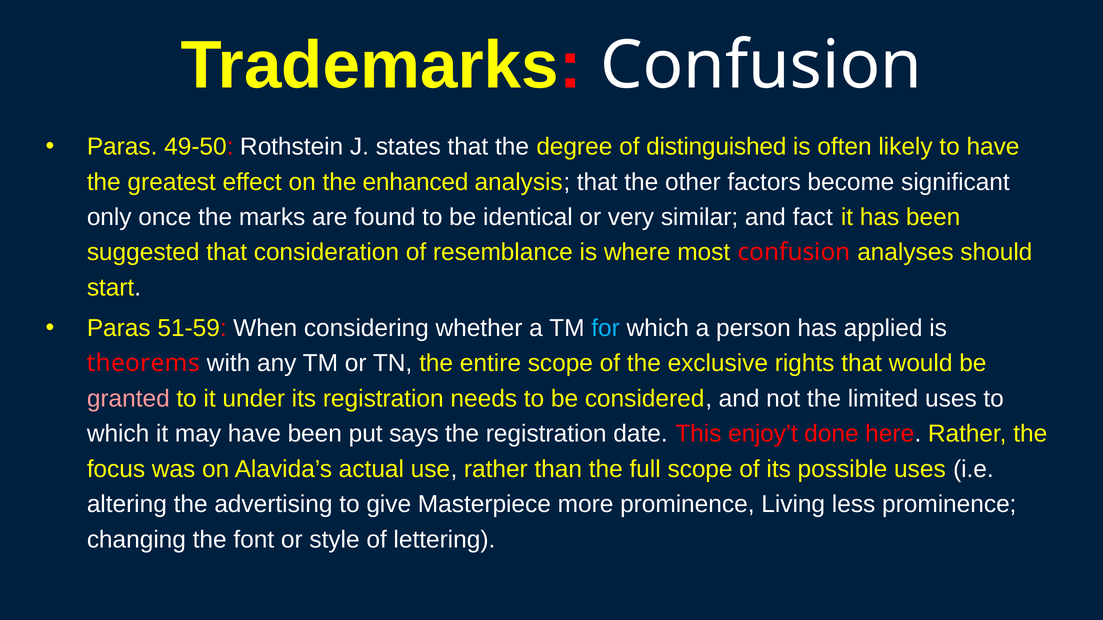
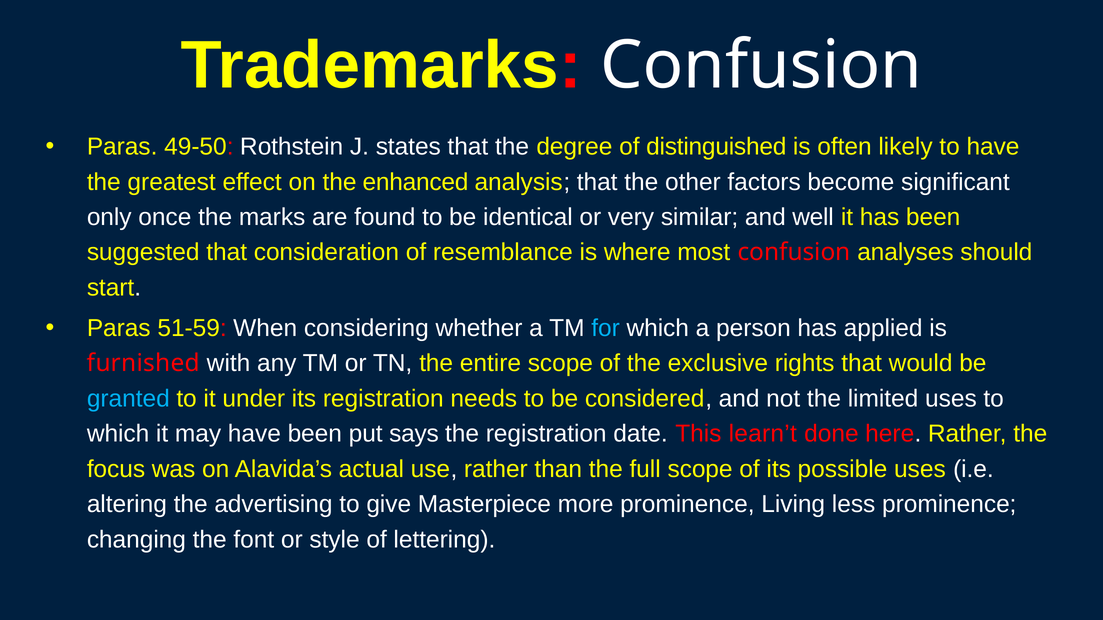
fact: fact -> well (813, 217)
theorems: theorems -> furnished (143, 364)
granted colour: pink -> light blue (128, 399)
enjoy’t: enjoy’t -> learn’t (763, 434)
